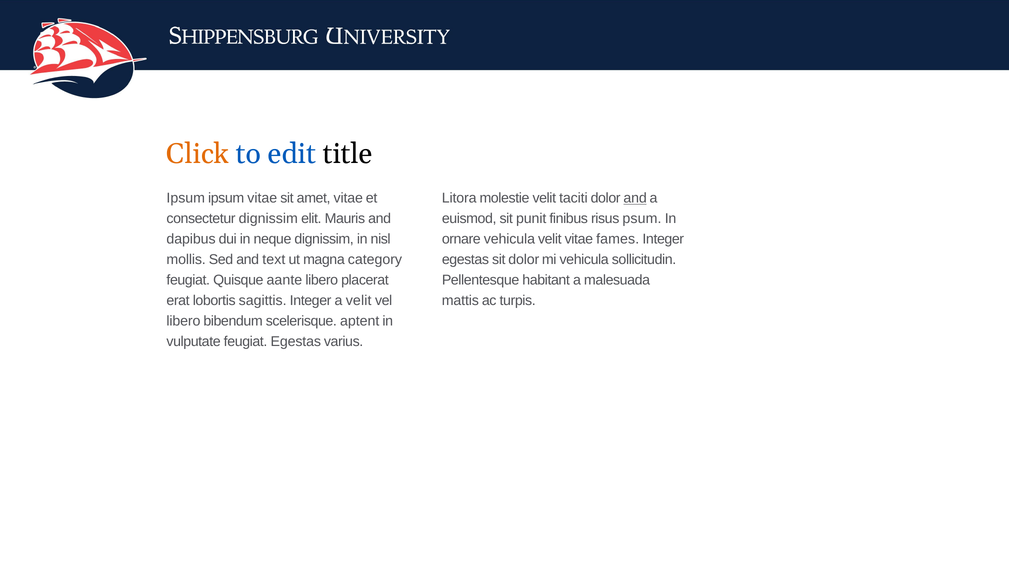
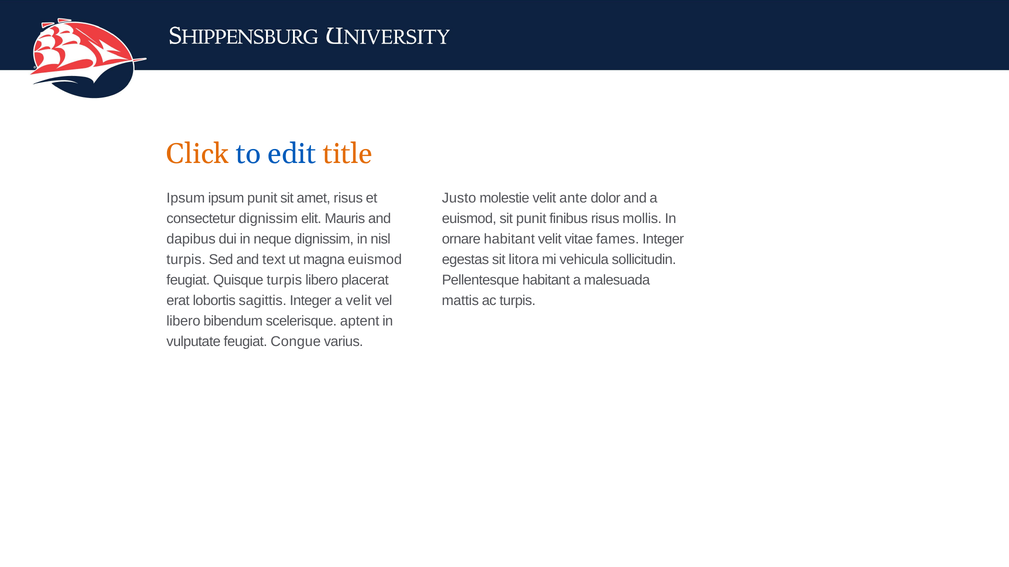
title colour: black -> orange (348, 154)
ipsum vitae: vitae -> punit (262, 198)
amet vitae: vitae -> risus (348, 198)
Litora: Litora -> Justo (459, 198)
taciti: taciti -> ante (573, 198)
and underline: present -> none (635, 198)
psum: psum -> mollis (642, 219)
ornare vehicula: vehicula -> habitant (509, 239)
mollis: mollis -> turpis (186, 260)
magna category: category -> euismod (375, 260)
sit dolor: dolor -> litora (524, 260)
Quisque aante: aante -> turpis (284, 280)
feugiat Egestas: Egestas -> Congue (296, 342)
